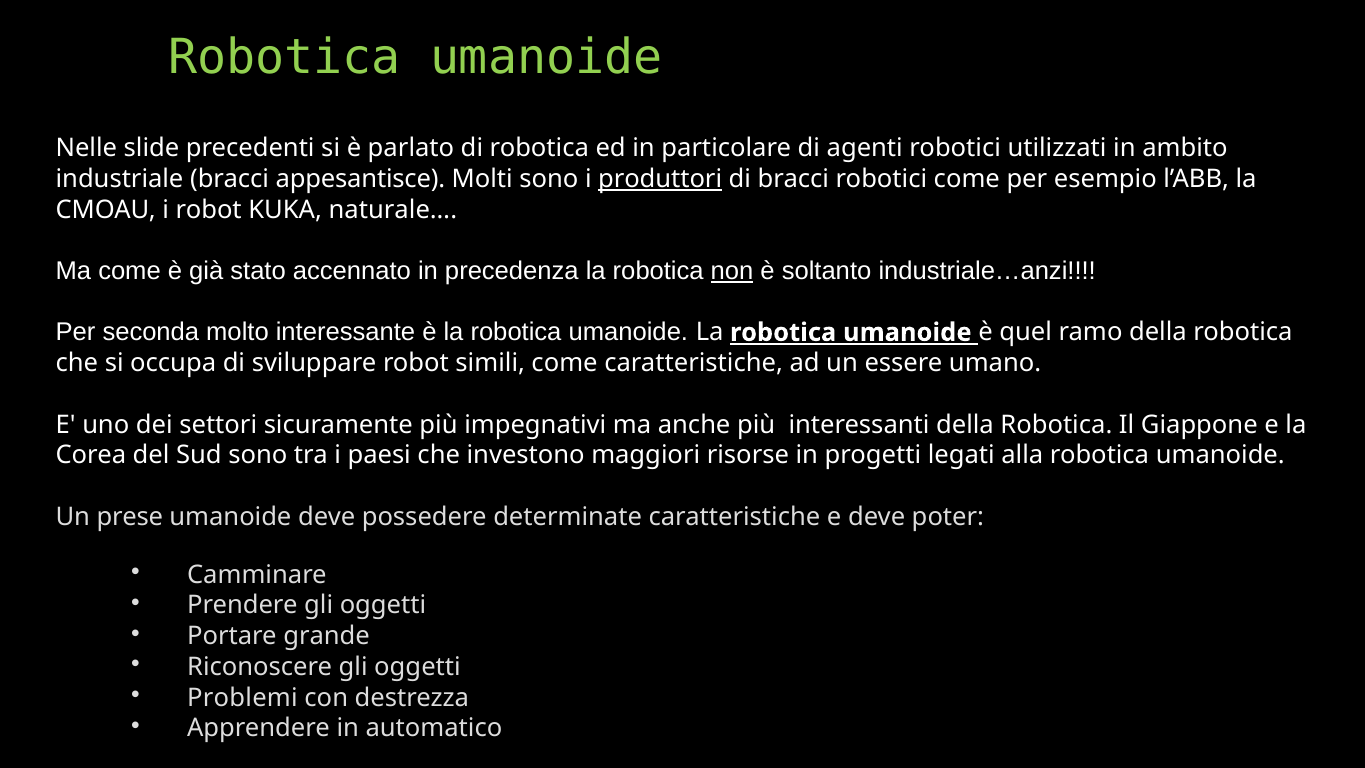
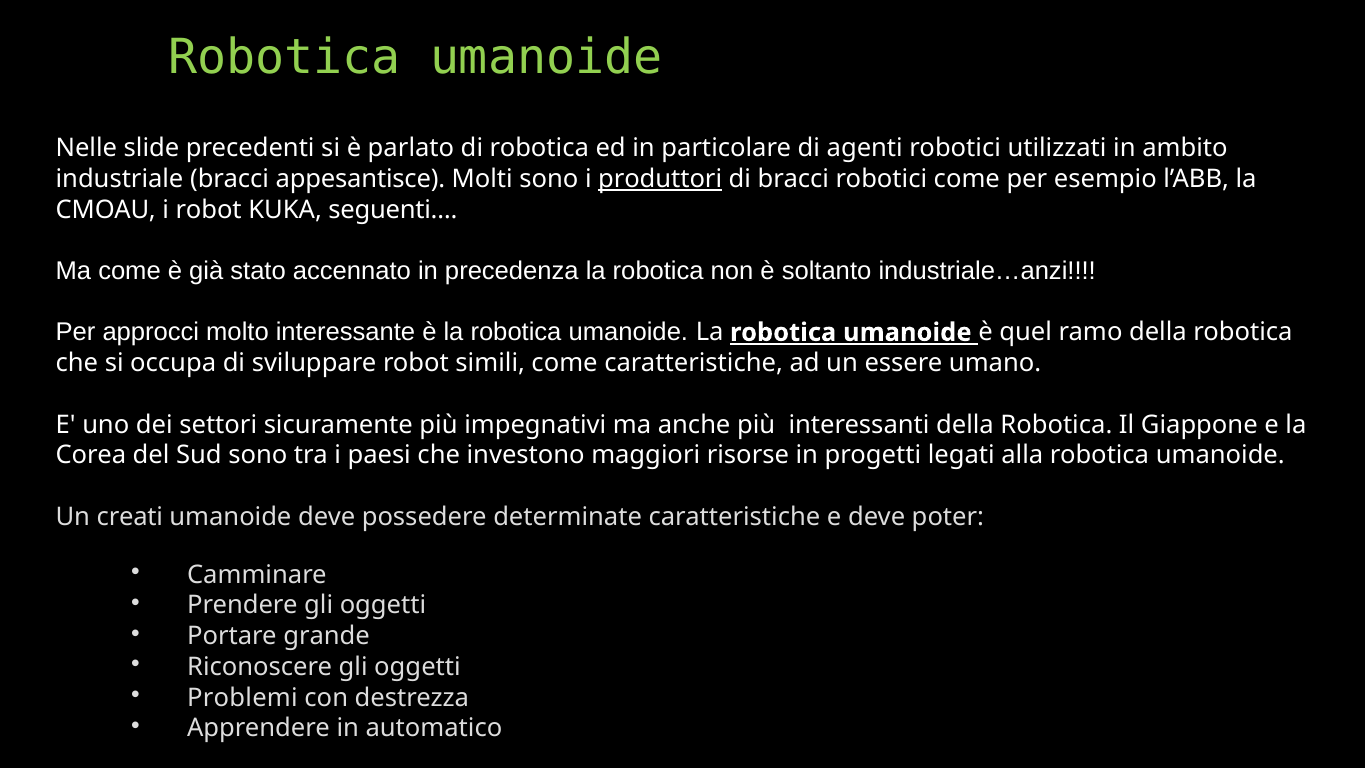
naturale…: naturale… -> seguenti… (393, 210)
non underline: present -> none (732, 271)
seconda: seconda -> approcci (151, 332)
prese: prese -> creati (130, 517)
